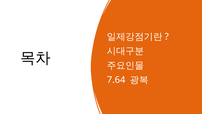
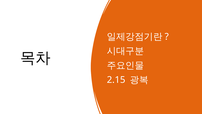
7.64: 7.64 -> 2.15 (116, 80)
